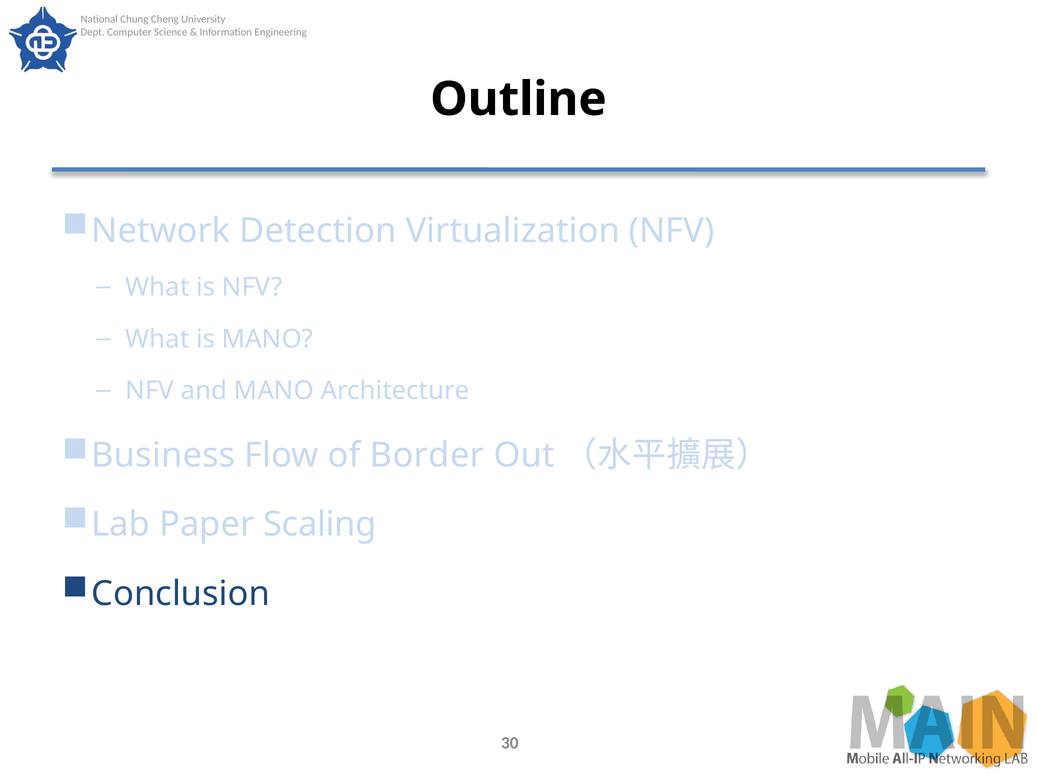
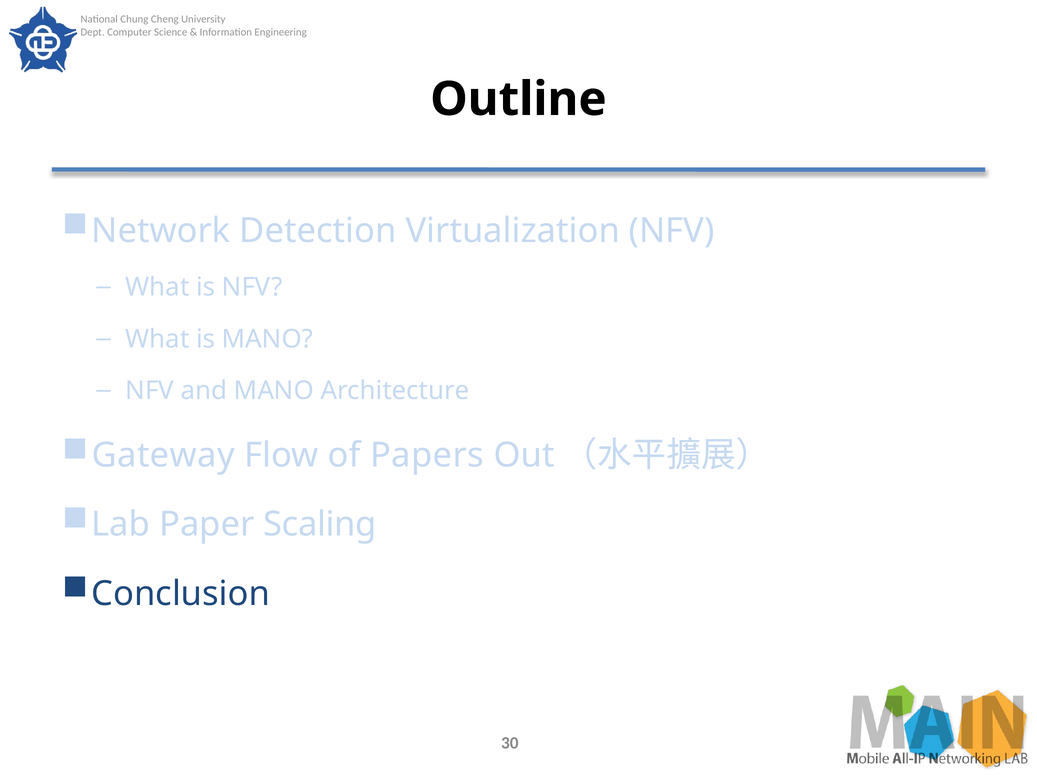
Business: Business -> Gateway (163, 455)
Border: Border -> Papers (427, 455)
